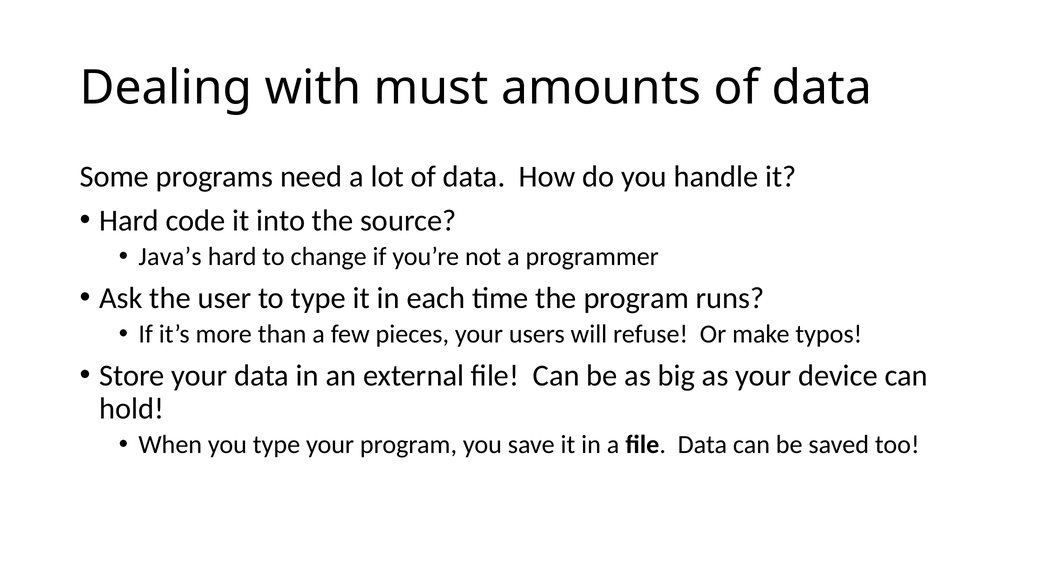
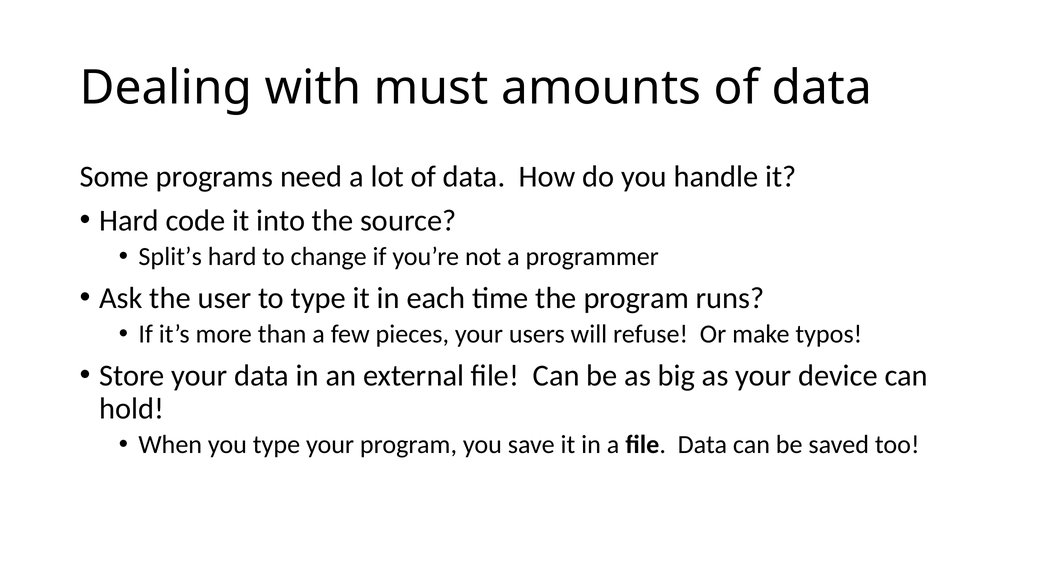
Java’s: Java’s -> Split’s (170, 257)
